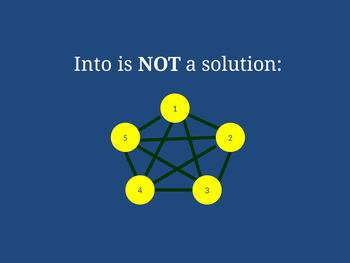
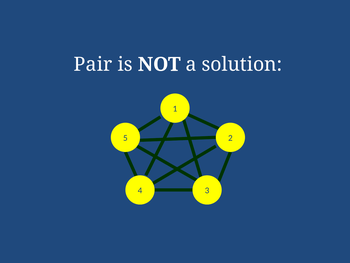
Into: Into -> Pair (93, 64)
